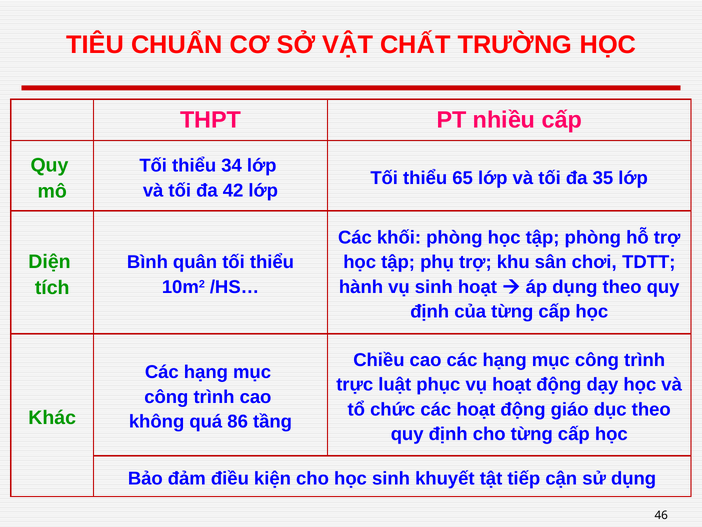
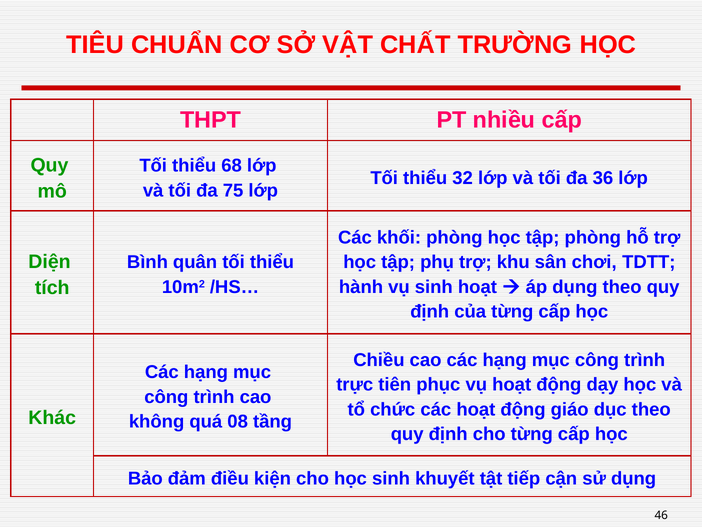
34: 34 -> 68 (232, 166)
65: 65 -> 32 (463, 178)
35: 35 -> 36 (603, 178)
42: 42 -> 75 (233, 190)
luật: luật -> tiên (395, 384)
86: 86 -> 08 (238, 421)
